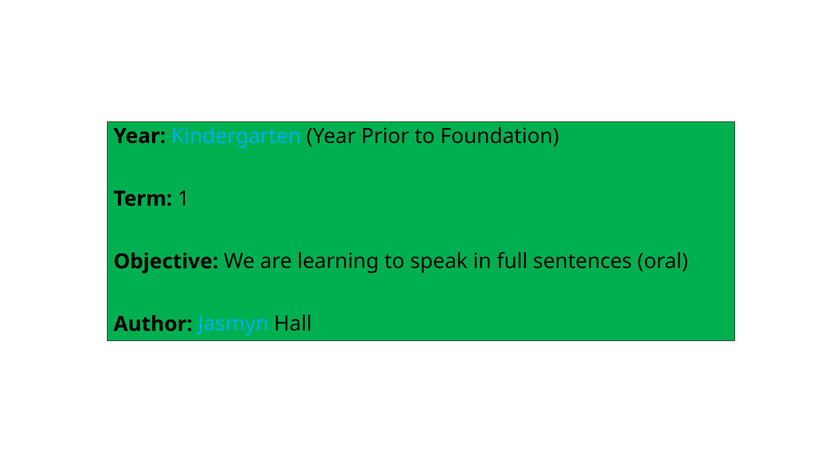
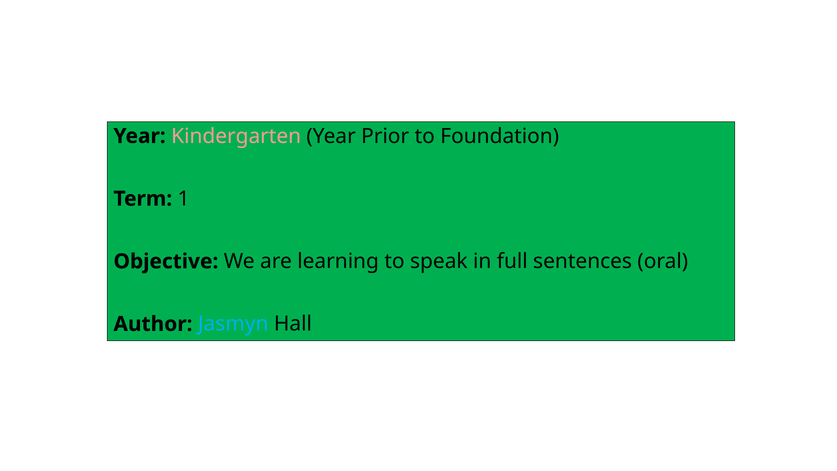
Kindergarten colour: light blue -> pink (236, 136)
